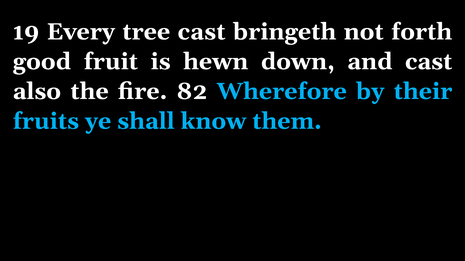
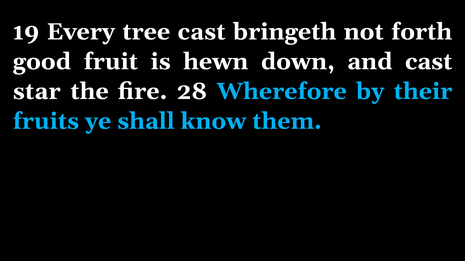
also: also -> star (37, 92)
82: 82 -> 28 (192, 92)
